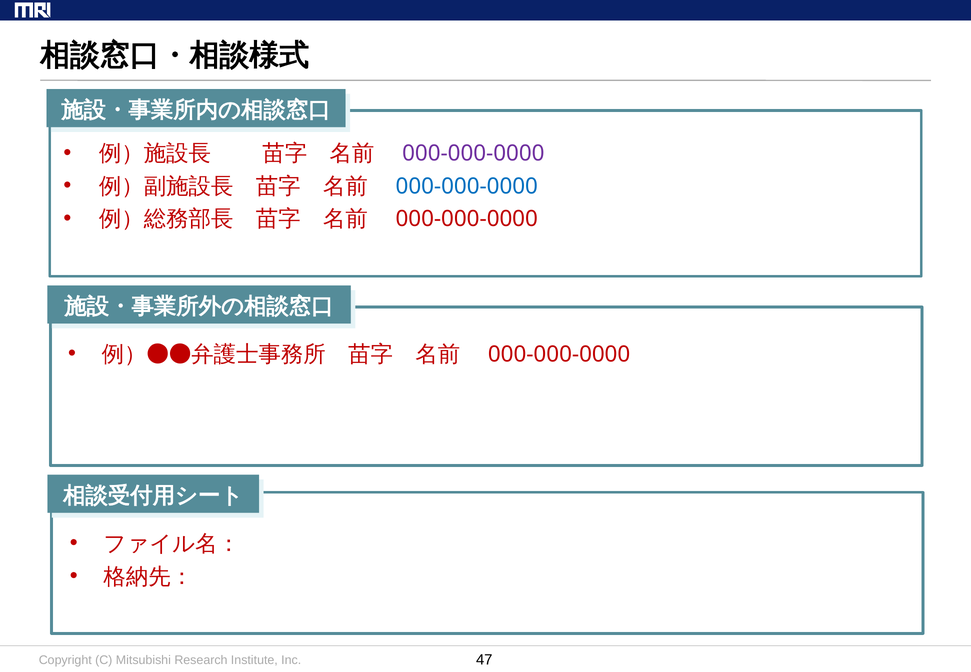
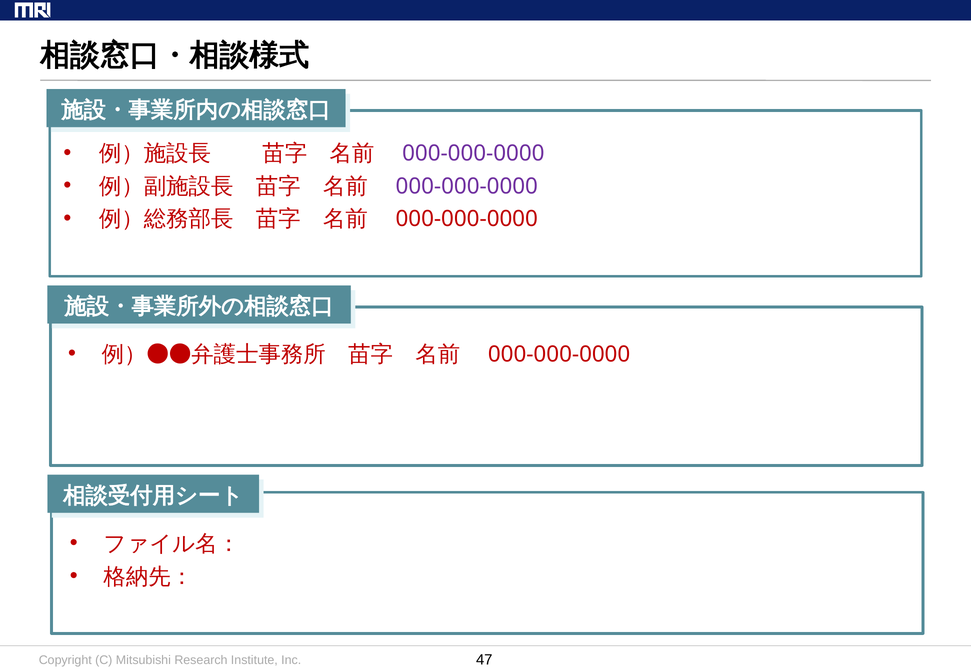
000-000-0000 colour: blue -> purple (467, 186)
